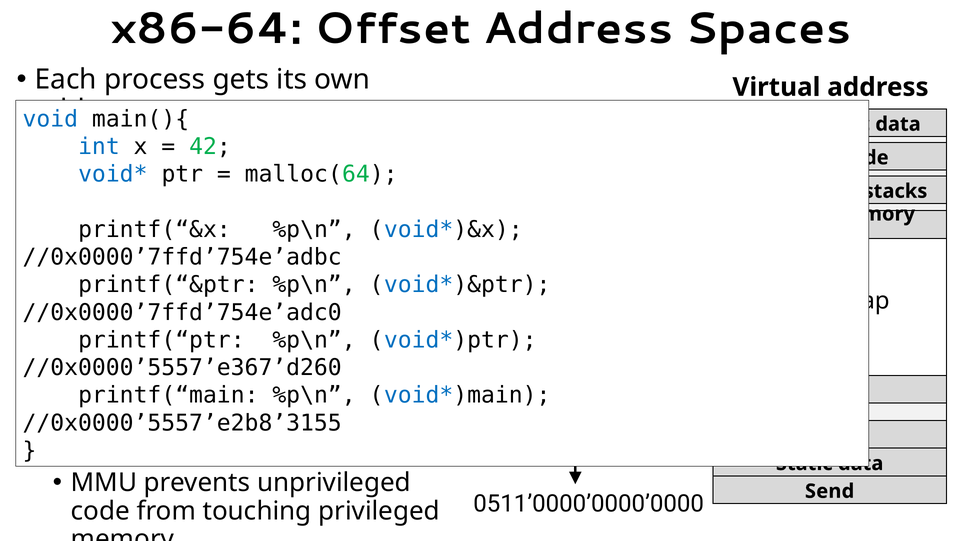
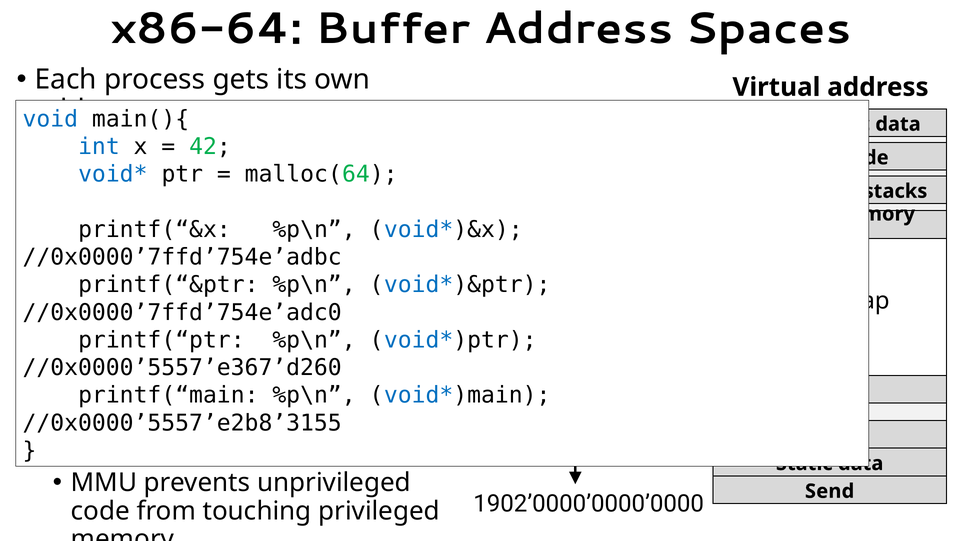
Offset: Offset -> Buffer (393, 29)
0511’0000’0000’0000: 0511’0000’0000’0000 -> 1902’0000’0000’0000 (589, 504)
